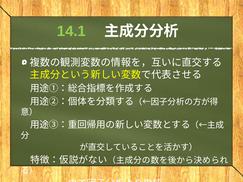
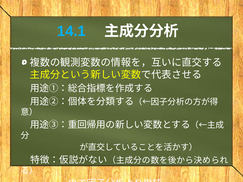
14.1 colour: light green -> light blue (71, 31)
